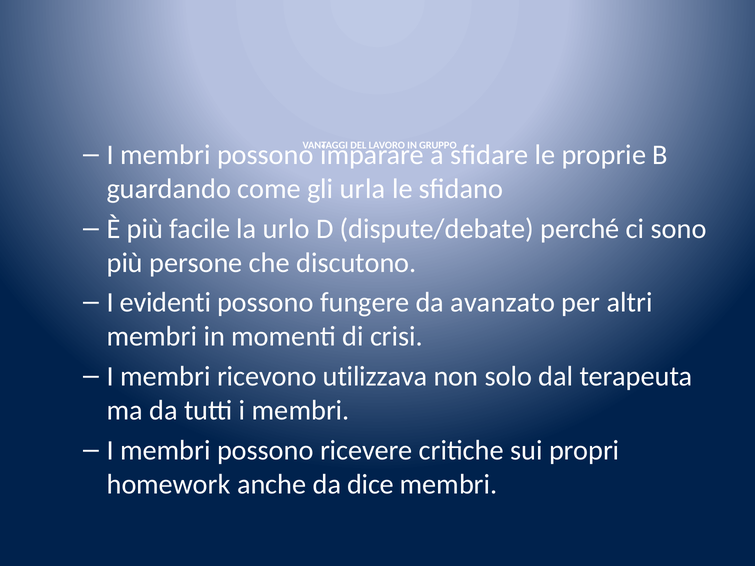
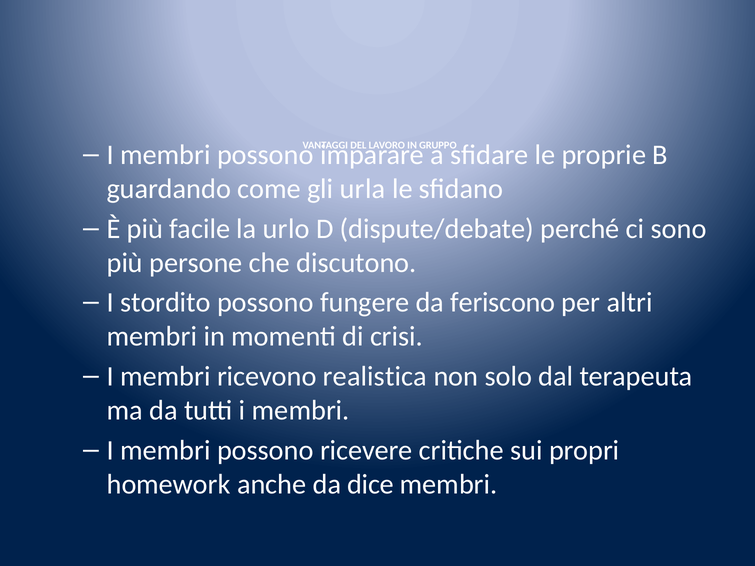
evidenti: evidenti -> stordito (165, 303)
avanzato: avanzato -> feriscono (503, 303)
utilizzava: utilizzava -> realistica (375, 377)
